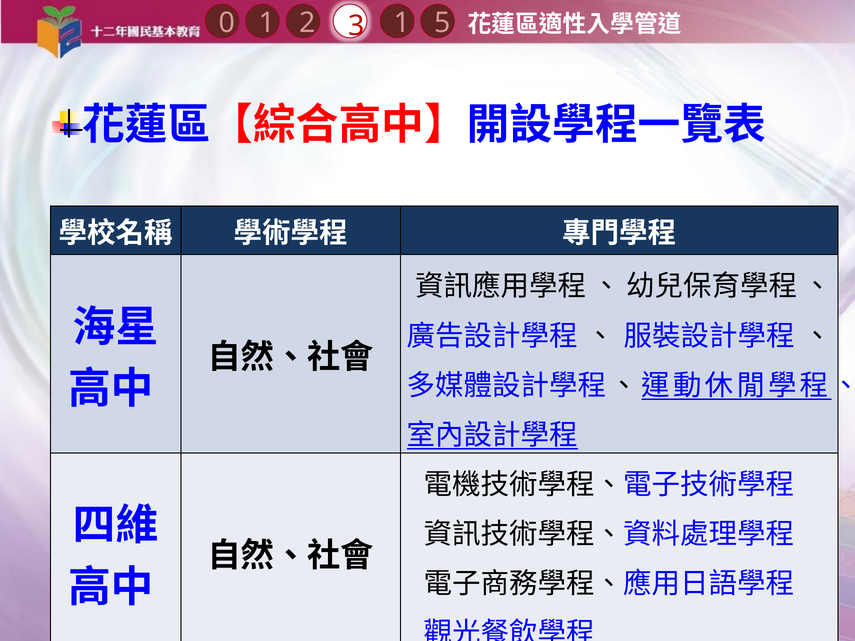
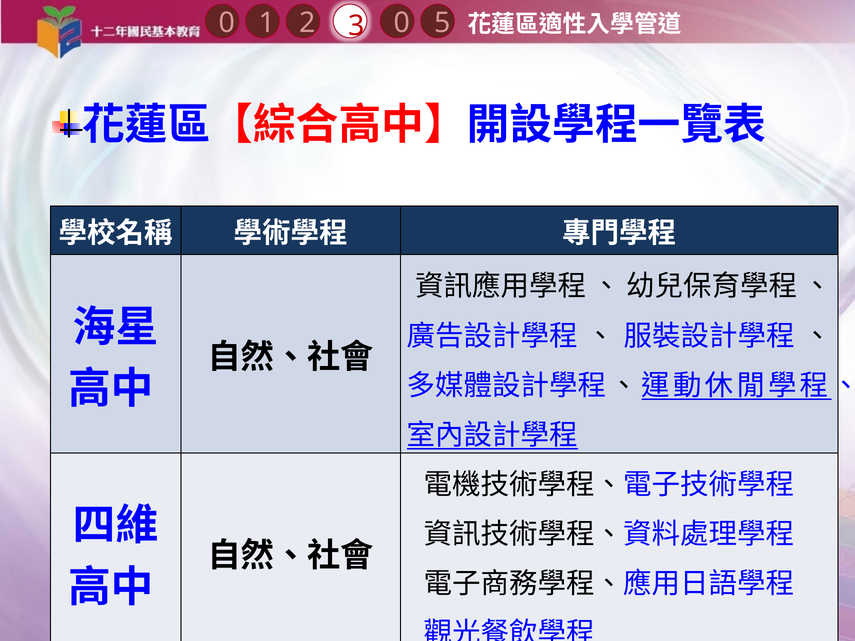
1 1: 1 -> 0 (402, 23)
